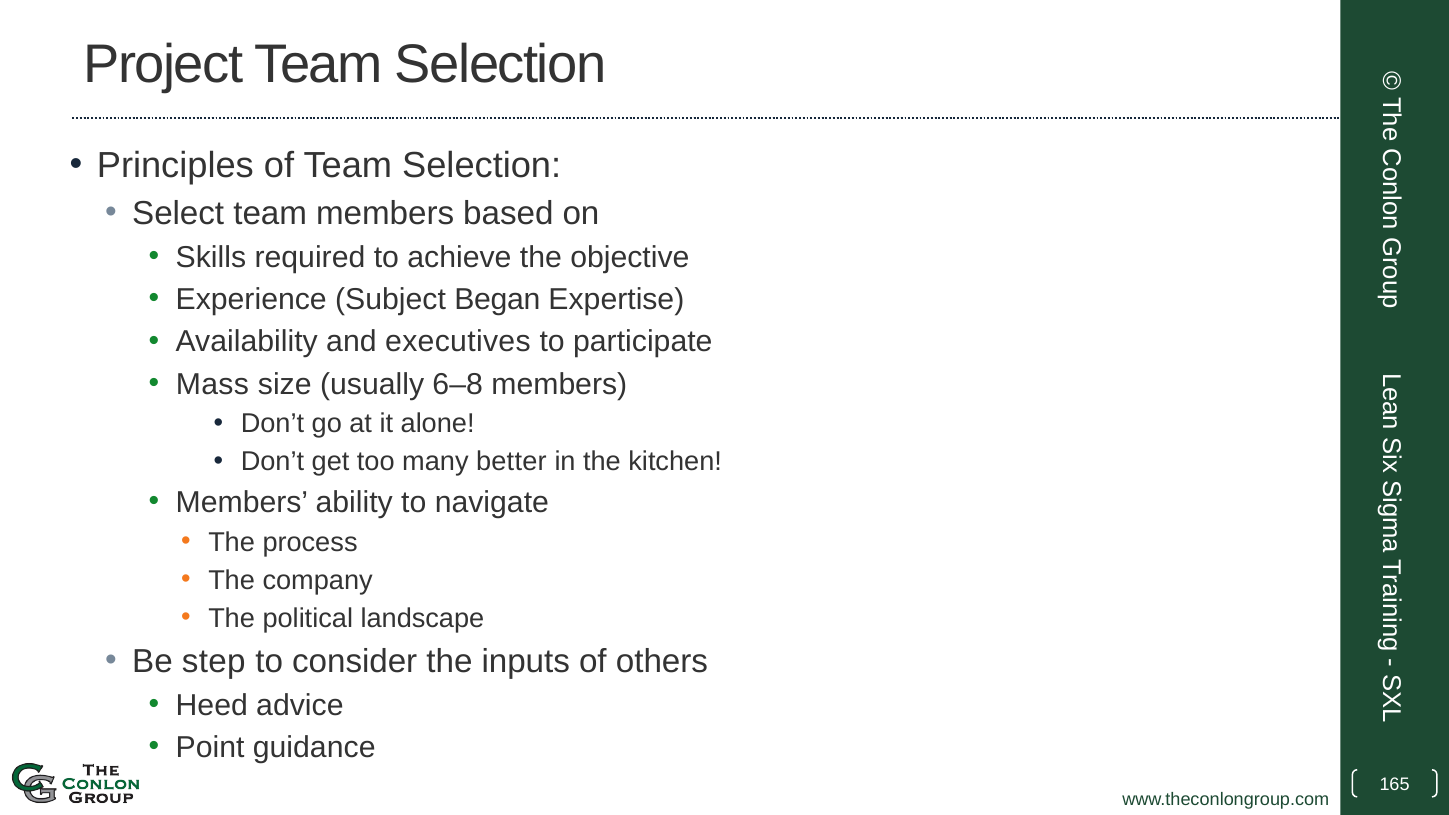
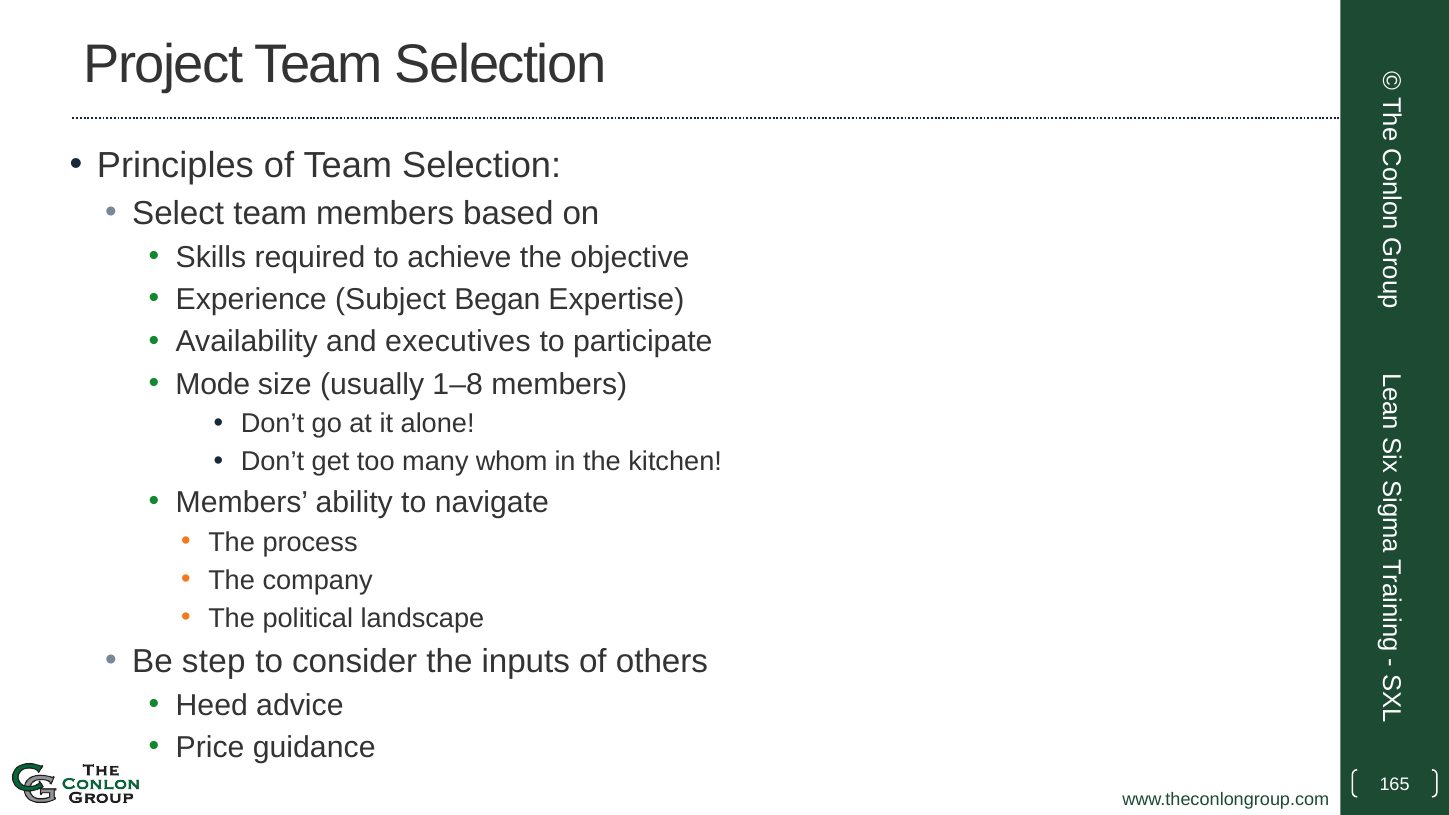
Mass: Mass -> Mode (213, 384)
6–8: 6–8 -> 1–8 (458, 384)
better: better -> whom (512, 462)
Point: Point -> Price (210, 748)
